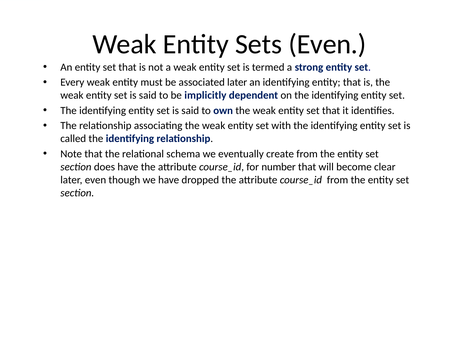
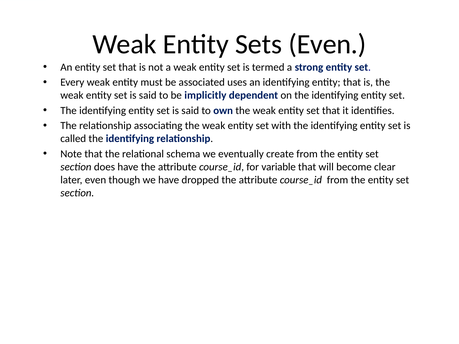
associated later: later -> uses (237, 82)
number: number -> variable (279, 167)
